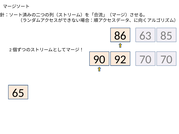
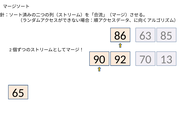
70 70: 70 -> 13 (166, 60)
